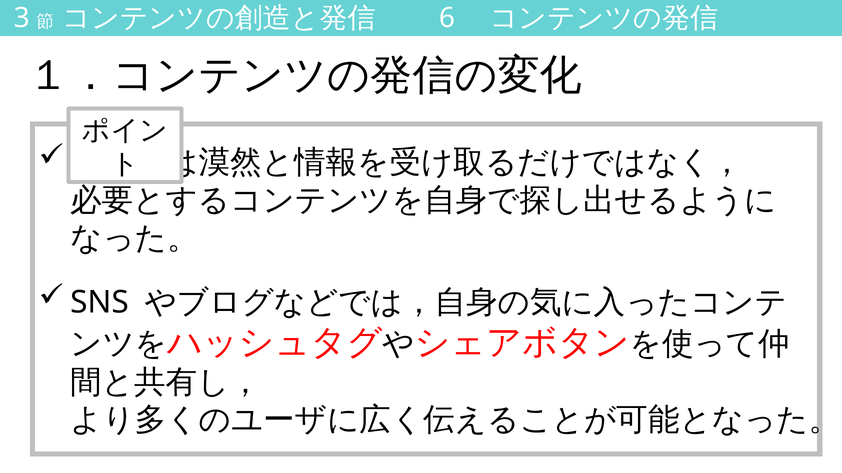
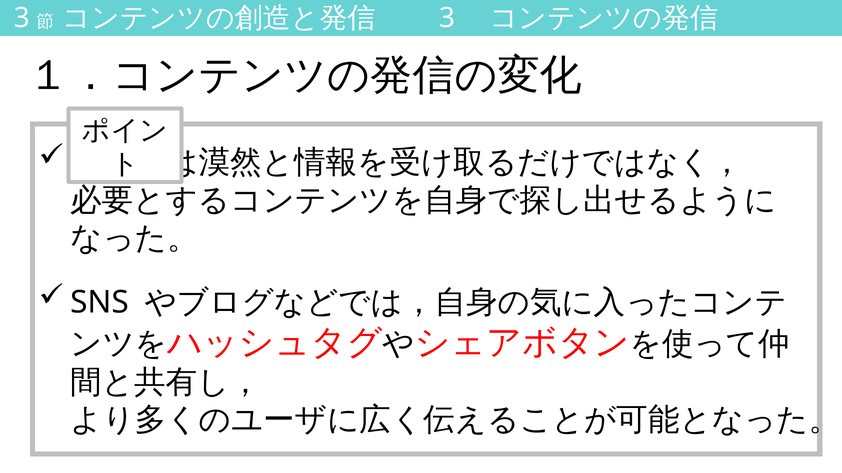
6: 6 -> 3 (447, 18)
